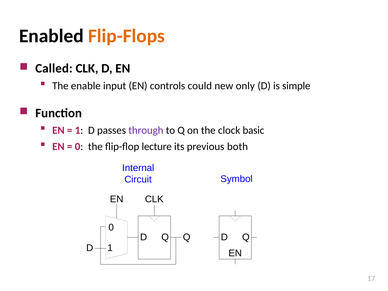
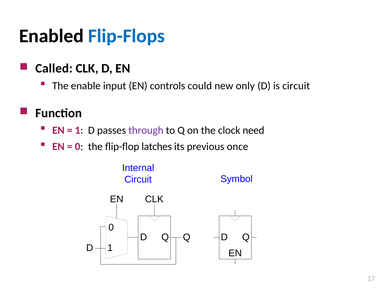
Flip-Flops colour: orange -> blue (126, 36)
is simple: simple -> circuit (296, 86)
basic: basic -> need (253, 130)
lecture: lecture -> latches (157, 147)
both: both -> once (238, 147)
